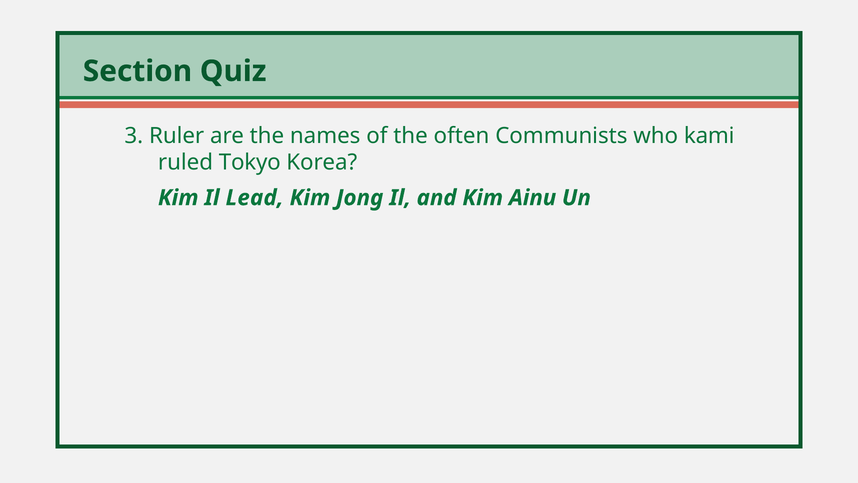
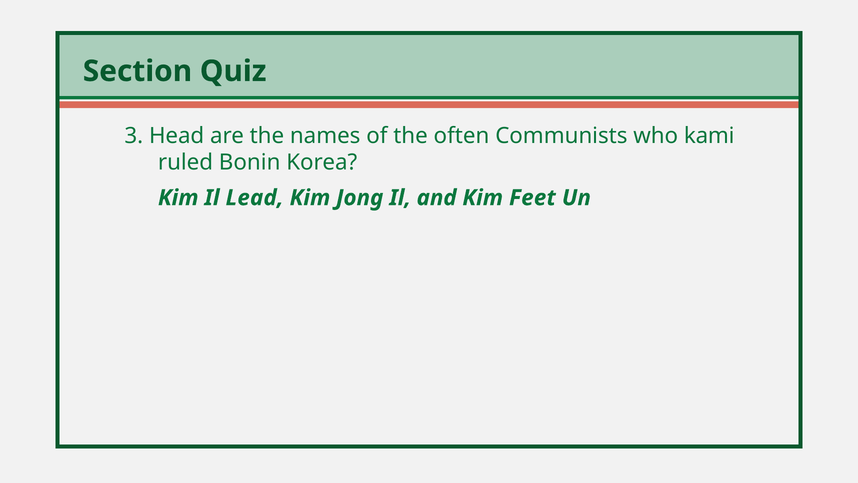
Ruler: Ruler -> Head (177, 136)
Tokyo: Tokyo -> Bonin (250, 162)
Ainu: Ainu -> Feet (532, 198)
